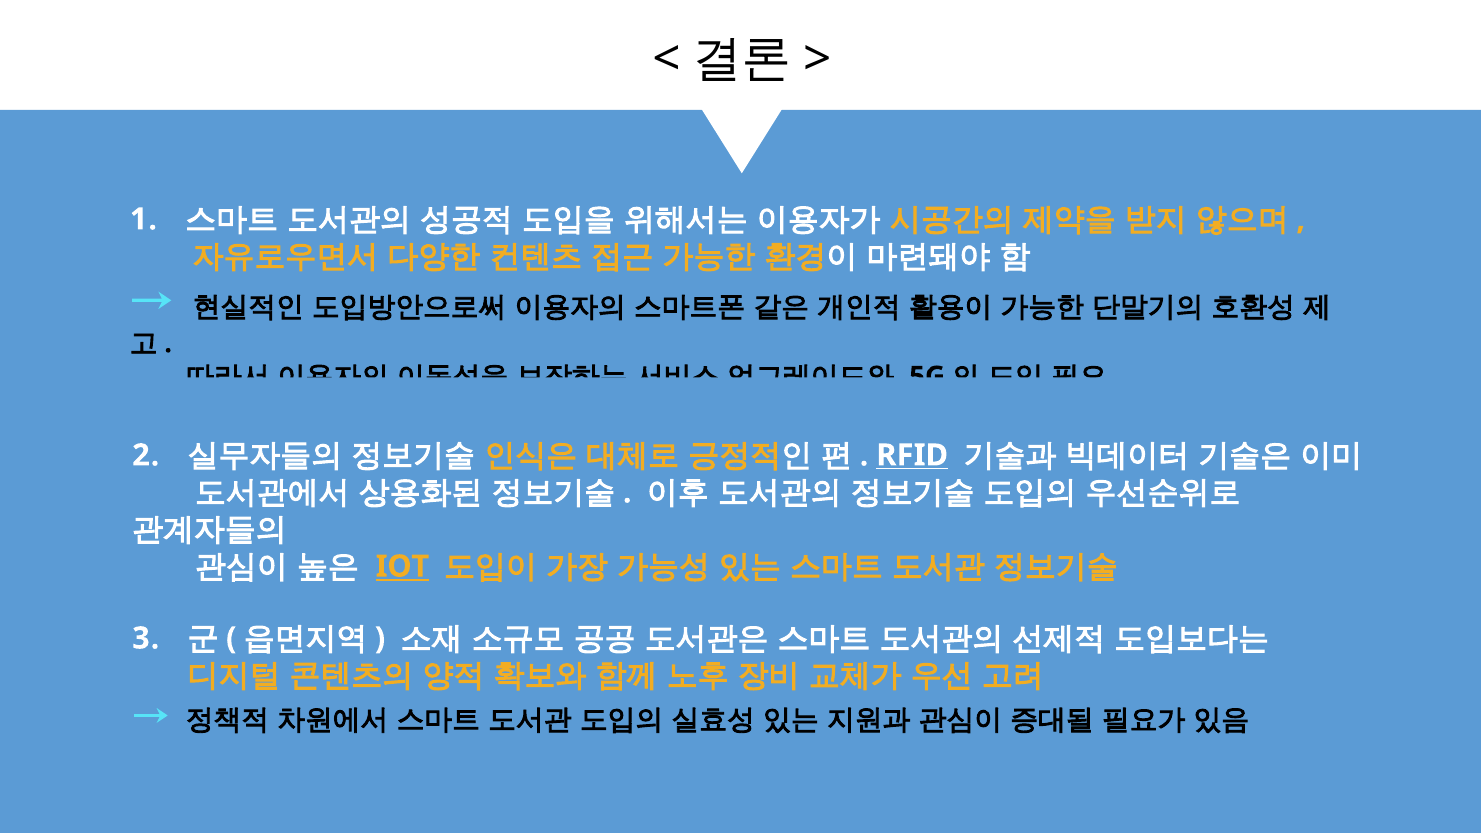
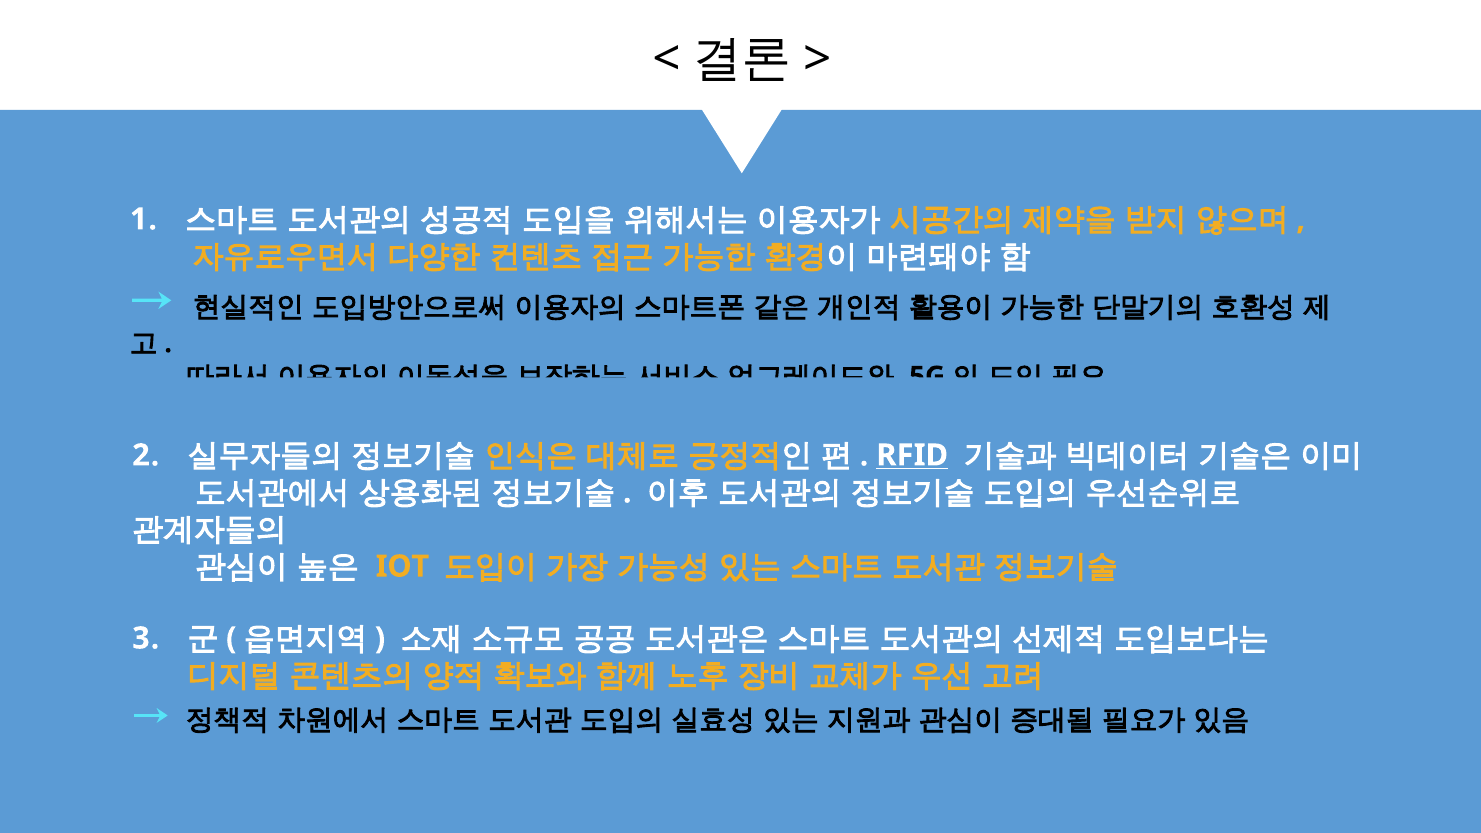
IOT underline: present -> none (402, 566)
